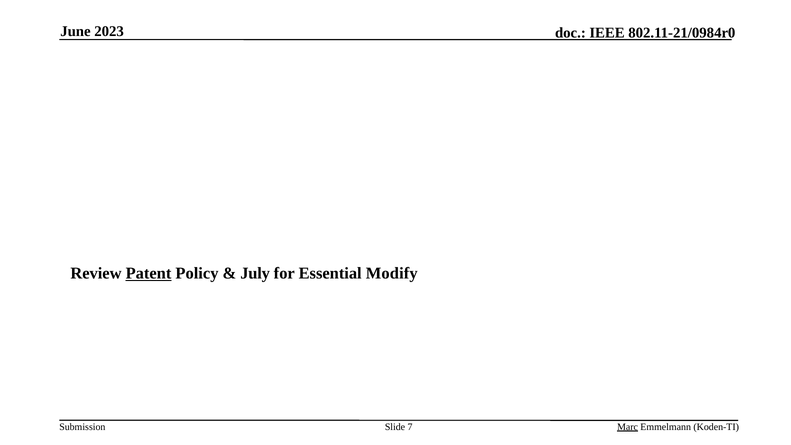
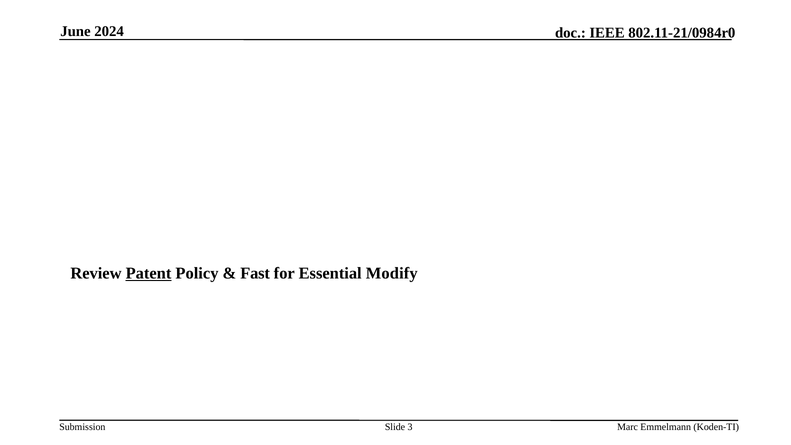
2023: 2023 -> 2024 (109, 31)
July: July -> Fast (255, 273)
7: 7 -> 3 (410, 427)
Marc underline: present -> none (628, 427)
